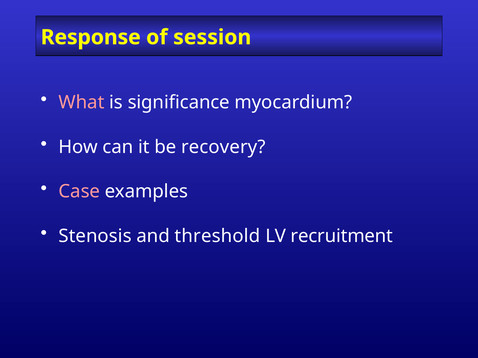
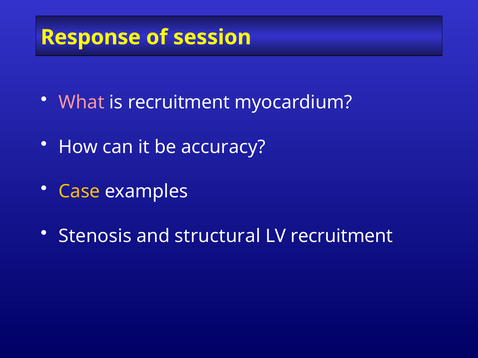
is significance: significance -> recruitment (179, 102)
recovery: recovery -> accuracy (223, 147)
Case colour: pink -> yellow (79, 192)
threshold: threshold -> structural (218, 236)
